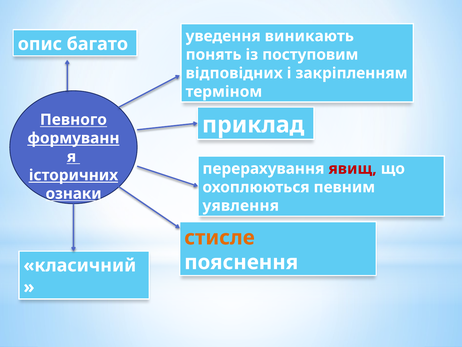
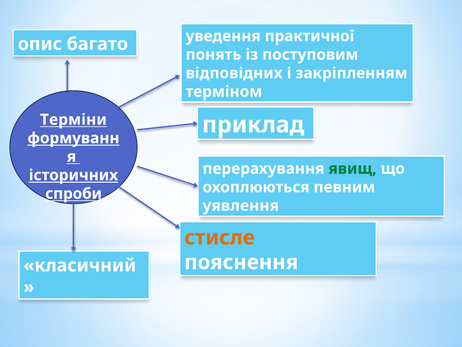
виникають: виникають -> практичної (309, 36)
Певного: Певного -> Терміни (73, 119)
явищ colour: red -> green (353, 168)
ознаки: ознаки -> спроби (74, 193)
